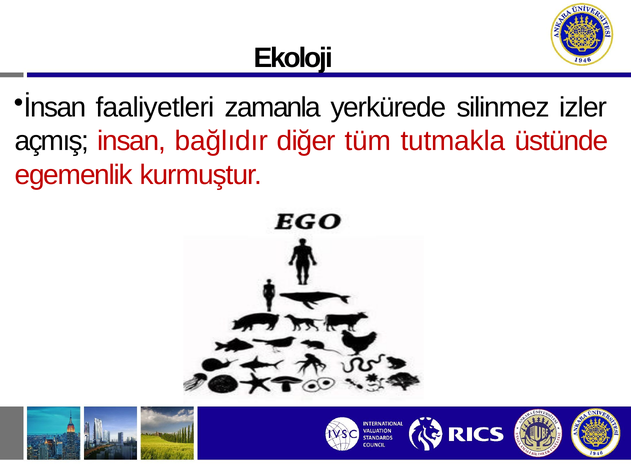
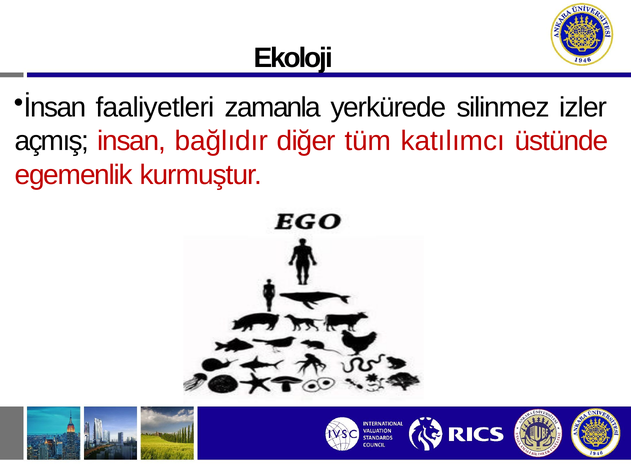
tutmakla: tutmakla -> katılımcı (453, 141)
